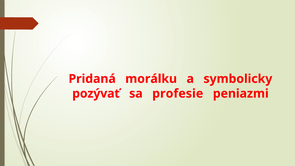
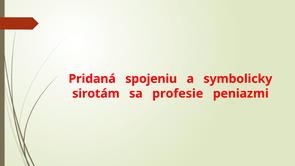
morálku: morálku -> spojeniu (151, 79)
pozývať: pozývať -> sirotám (96, 94)
